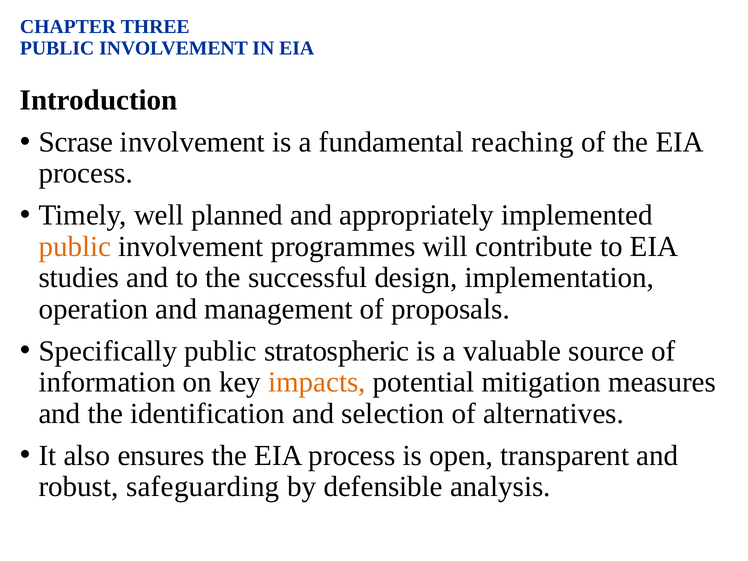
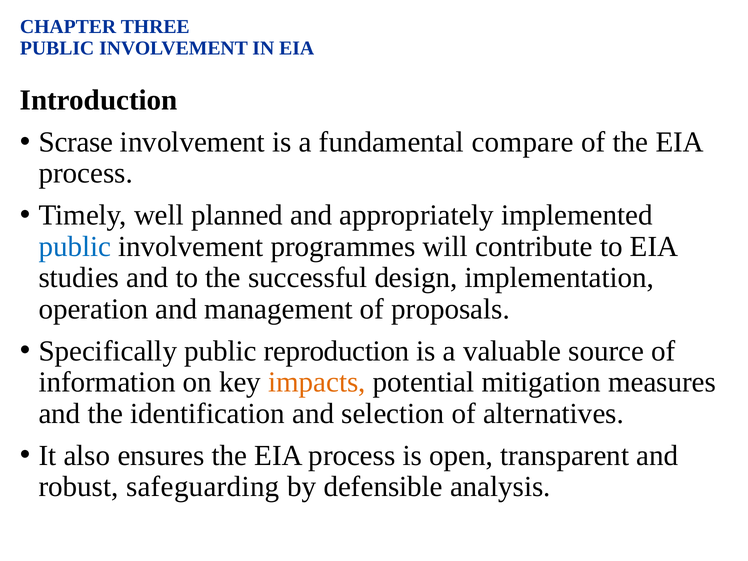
reaching: reaching -> compare (523, 142)
public colour: orange -> blue (75, 247)
stratospheric: stratospheric -> reproduction (337, 351)
